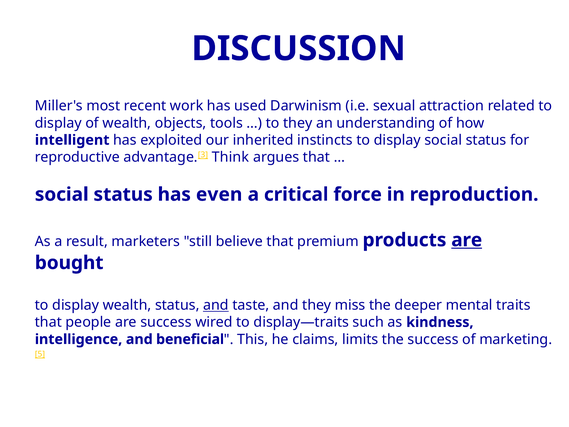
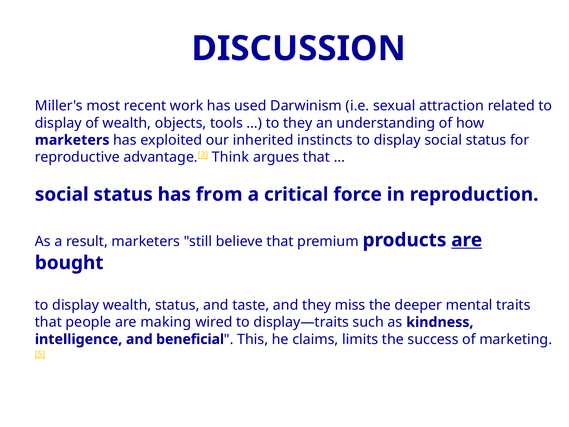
intelligent: intelligent -> marketers (72, 140)
even: even -> from (219, 194)
and underline: present -> none (216, 305)
are success: success -> making (166, 322)
